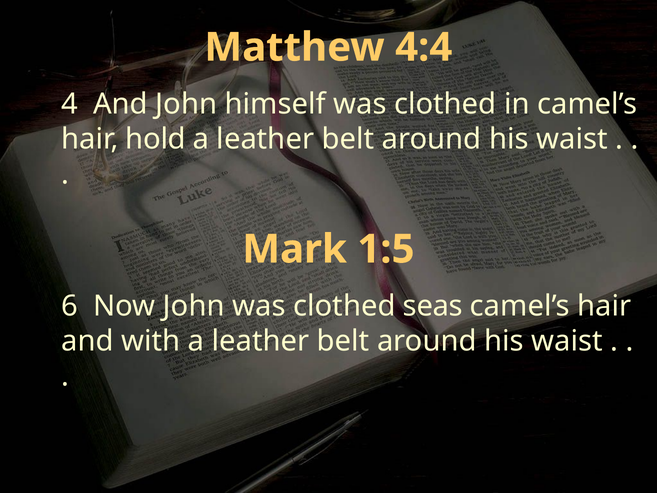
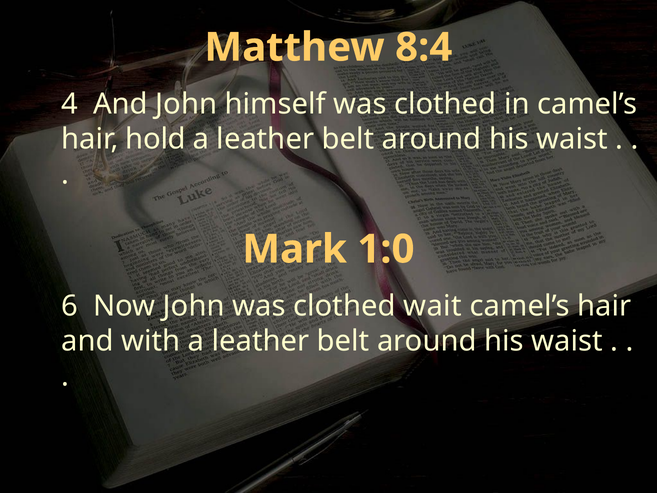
4:4: 4:4 -> 8:4 (424, 47)
1:5: 1:5 -> 1:0 (386, 249)
seas: seas -> wait (433, 306)
